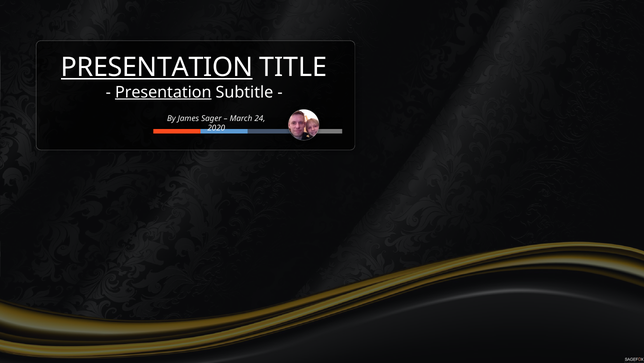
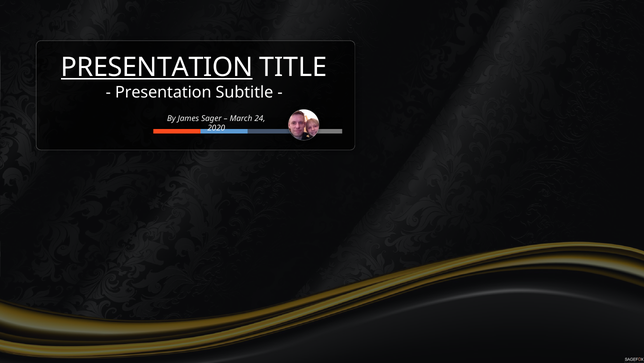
Presentation underline: present -> none (163, 92)
